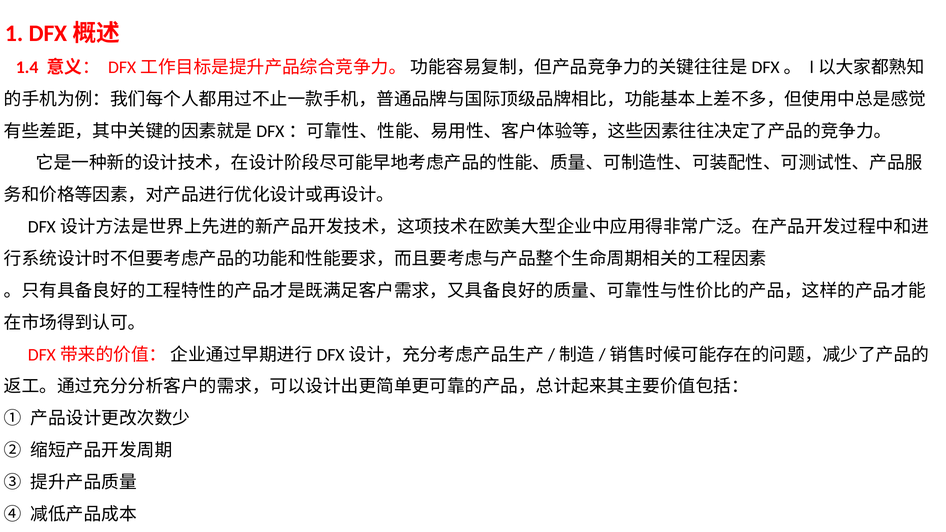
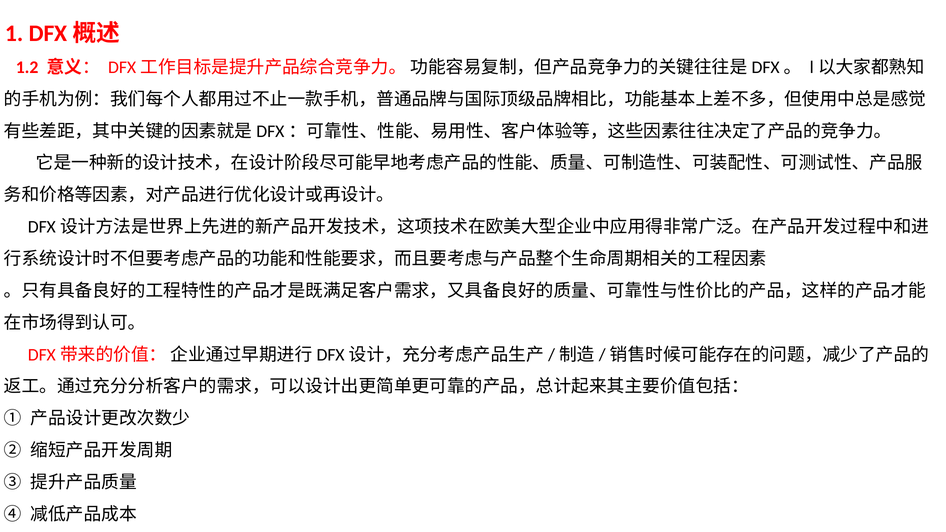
1.4: 1.4 -> 1.2 (27, 67)
